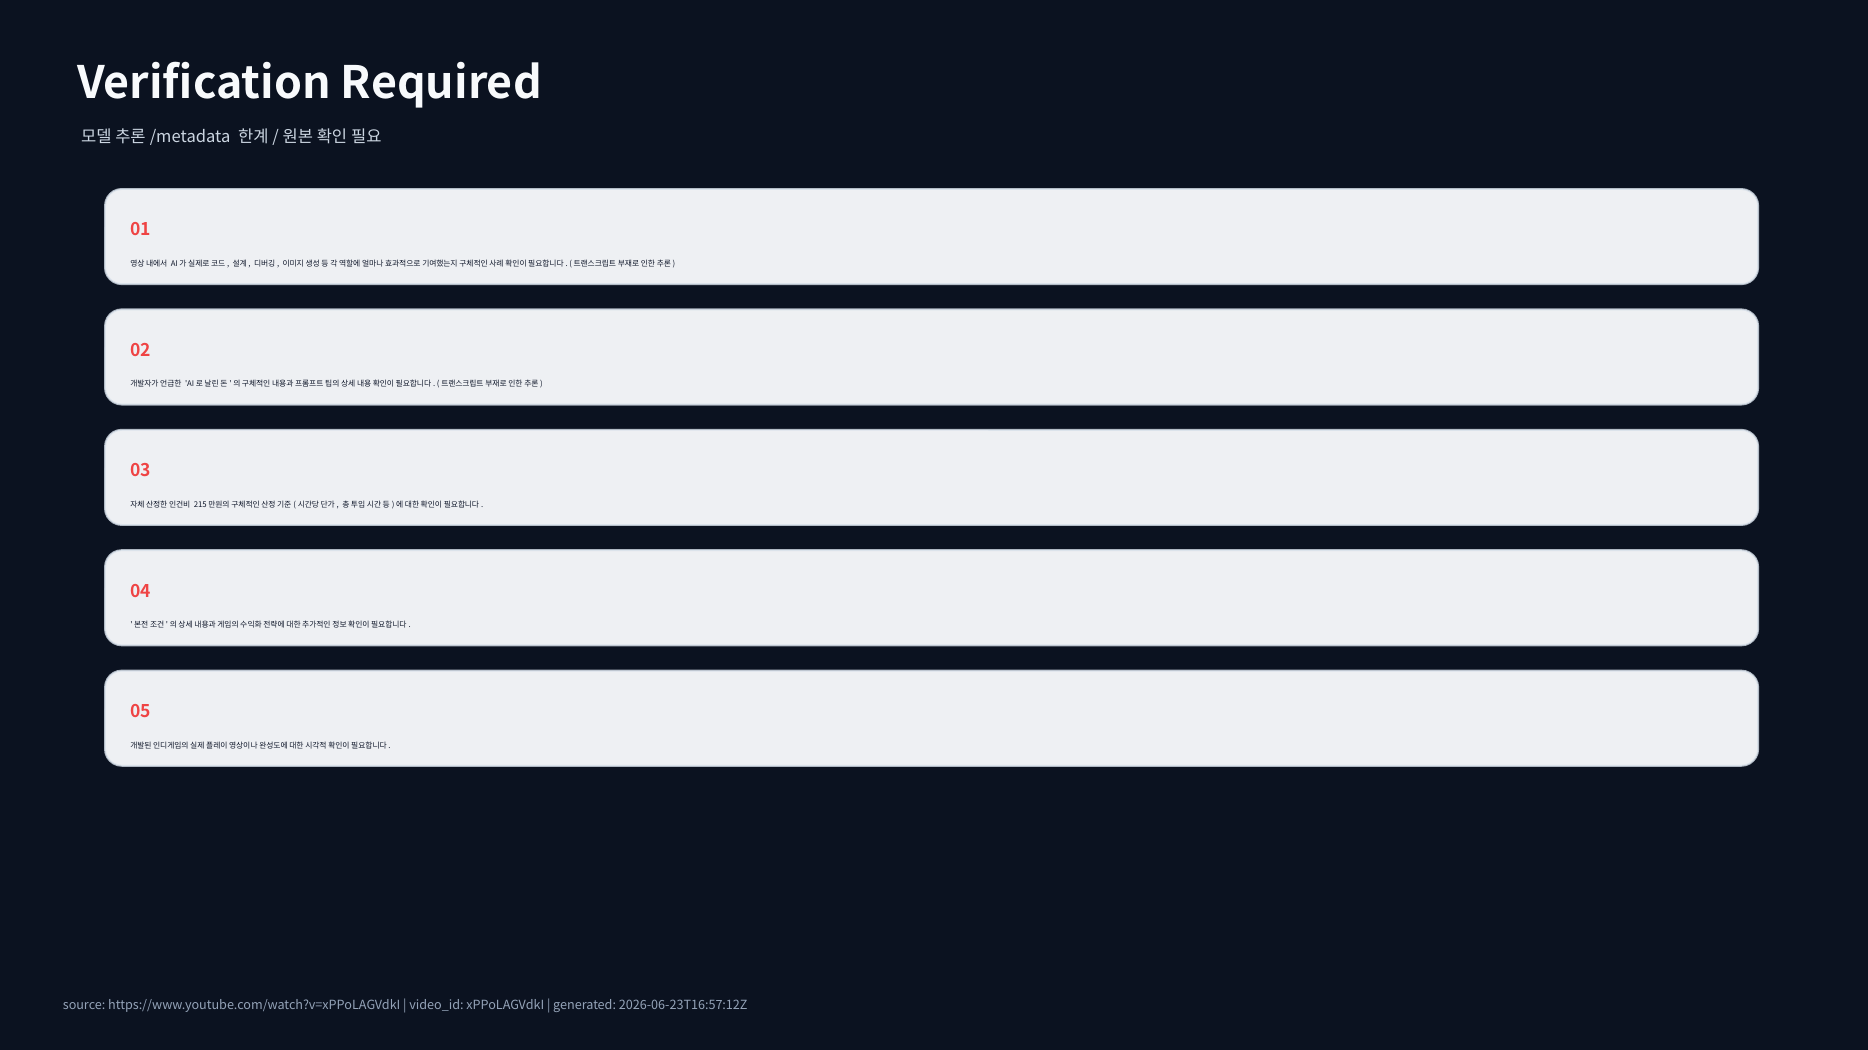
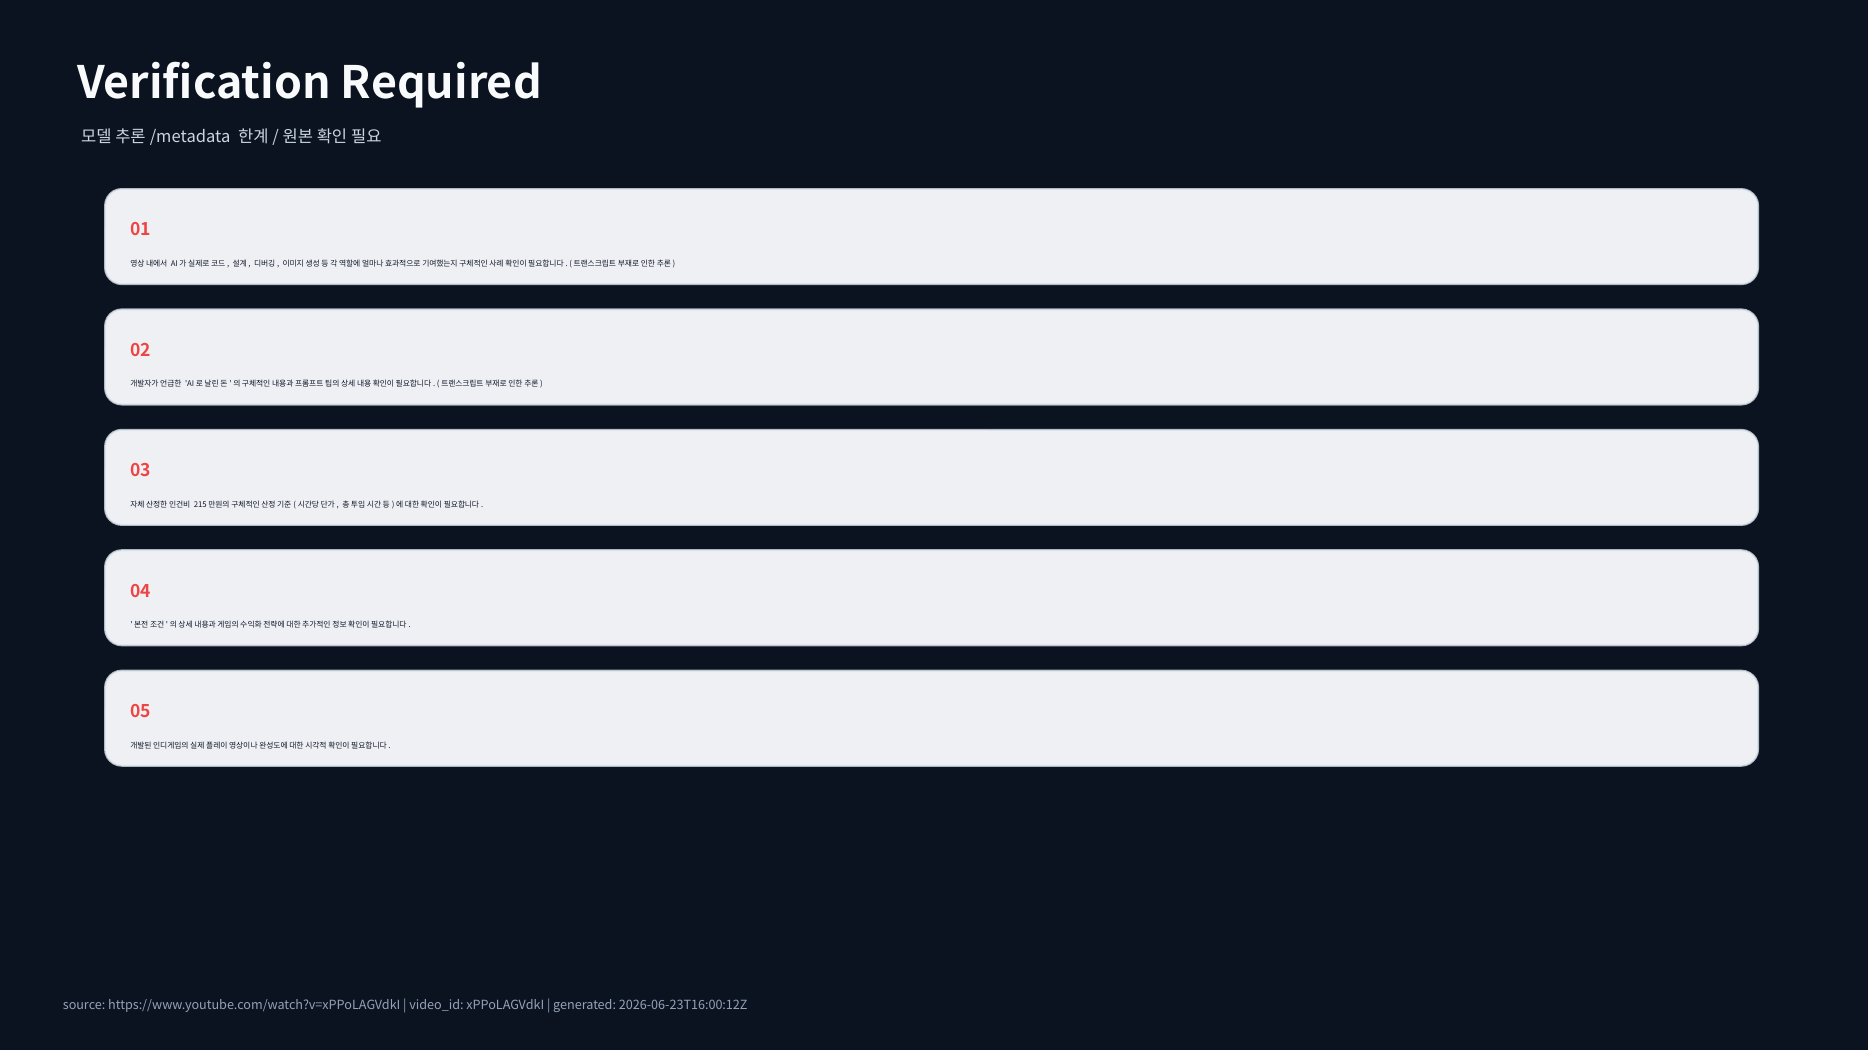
2026-06-23T16:57:12Z: 2026-06-23T16:57:12Z -> 2026-06-23T16:00:12Z (683, 1006)
